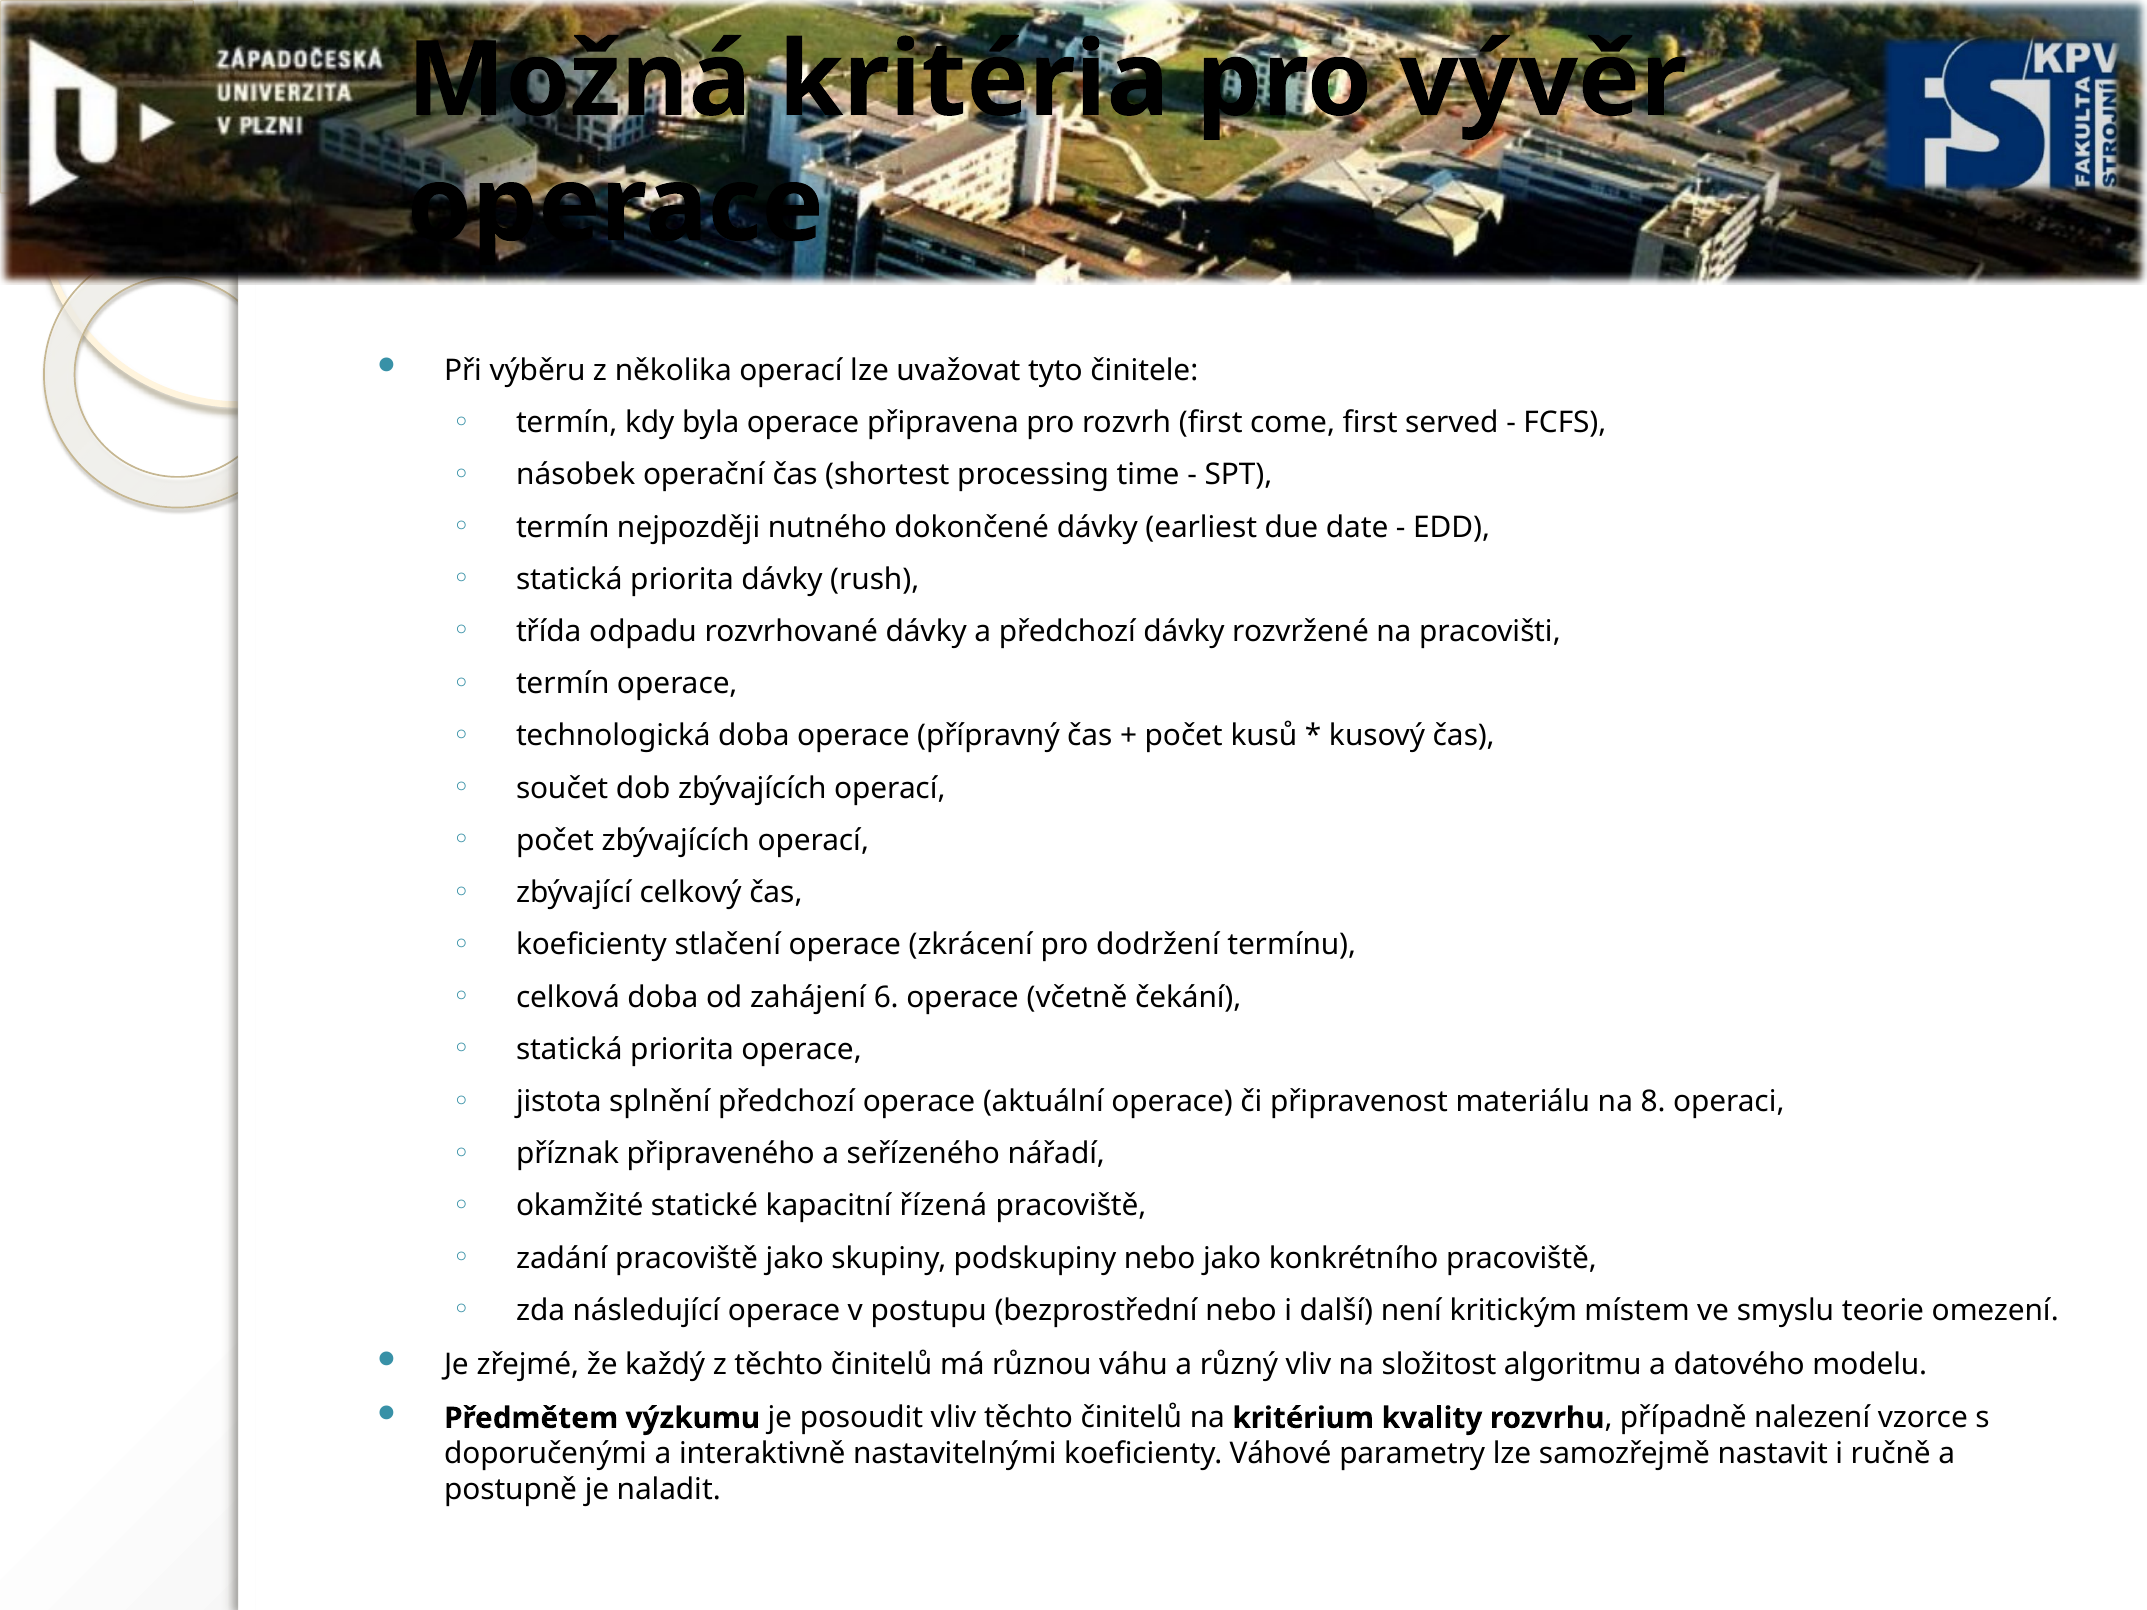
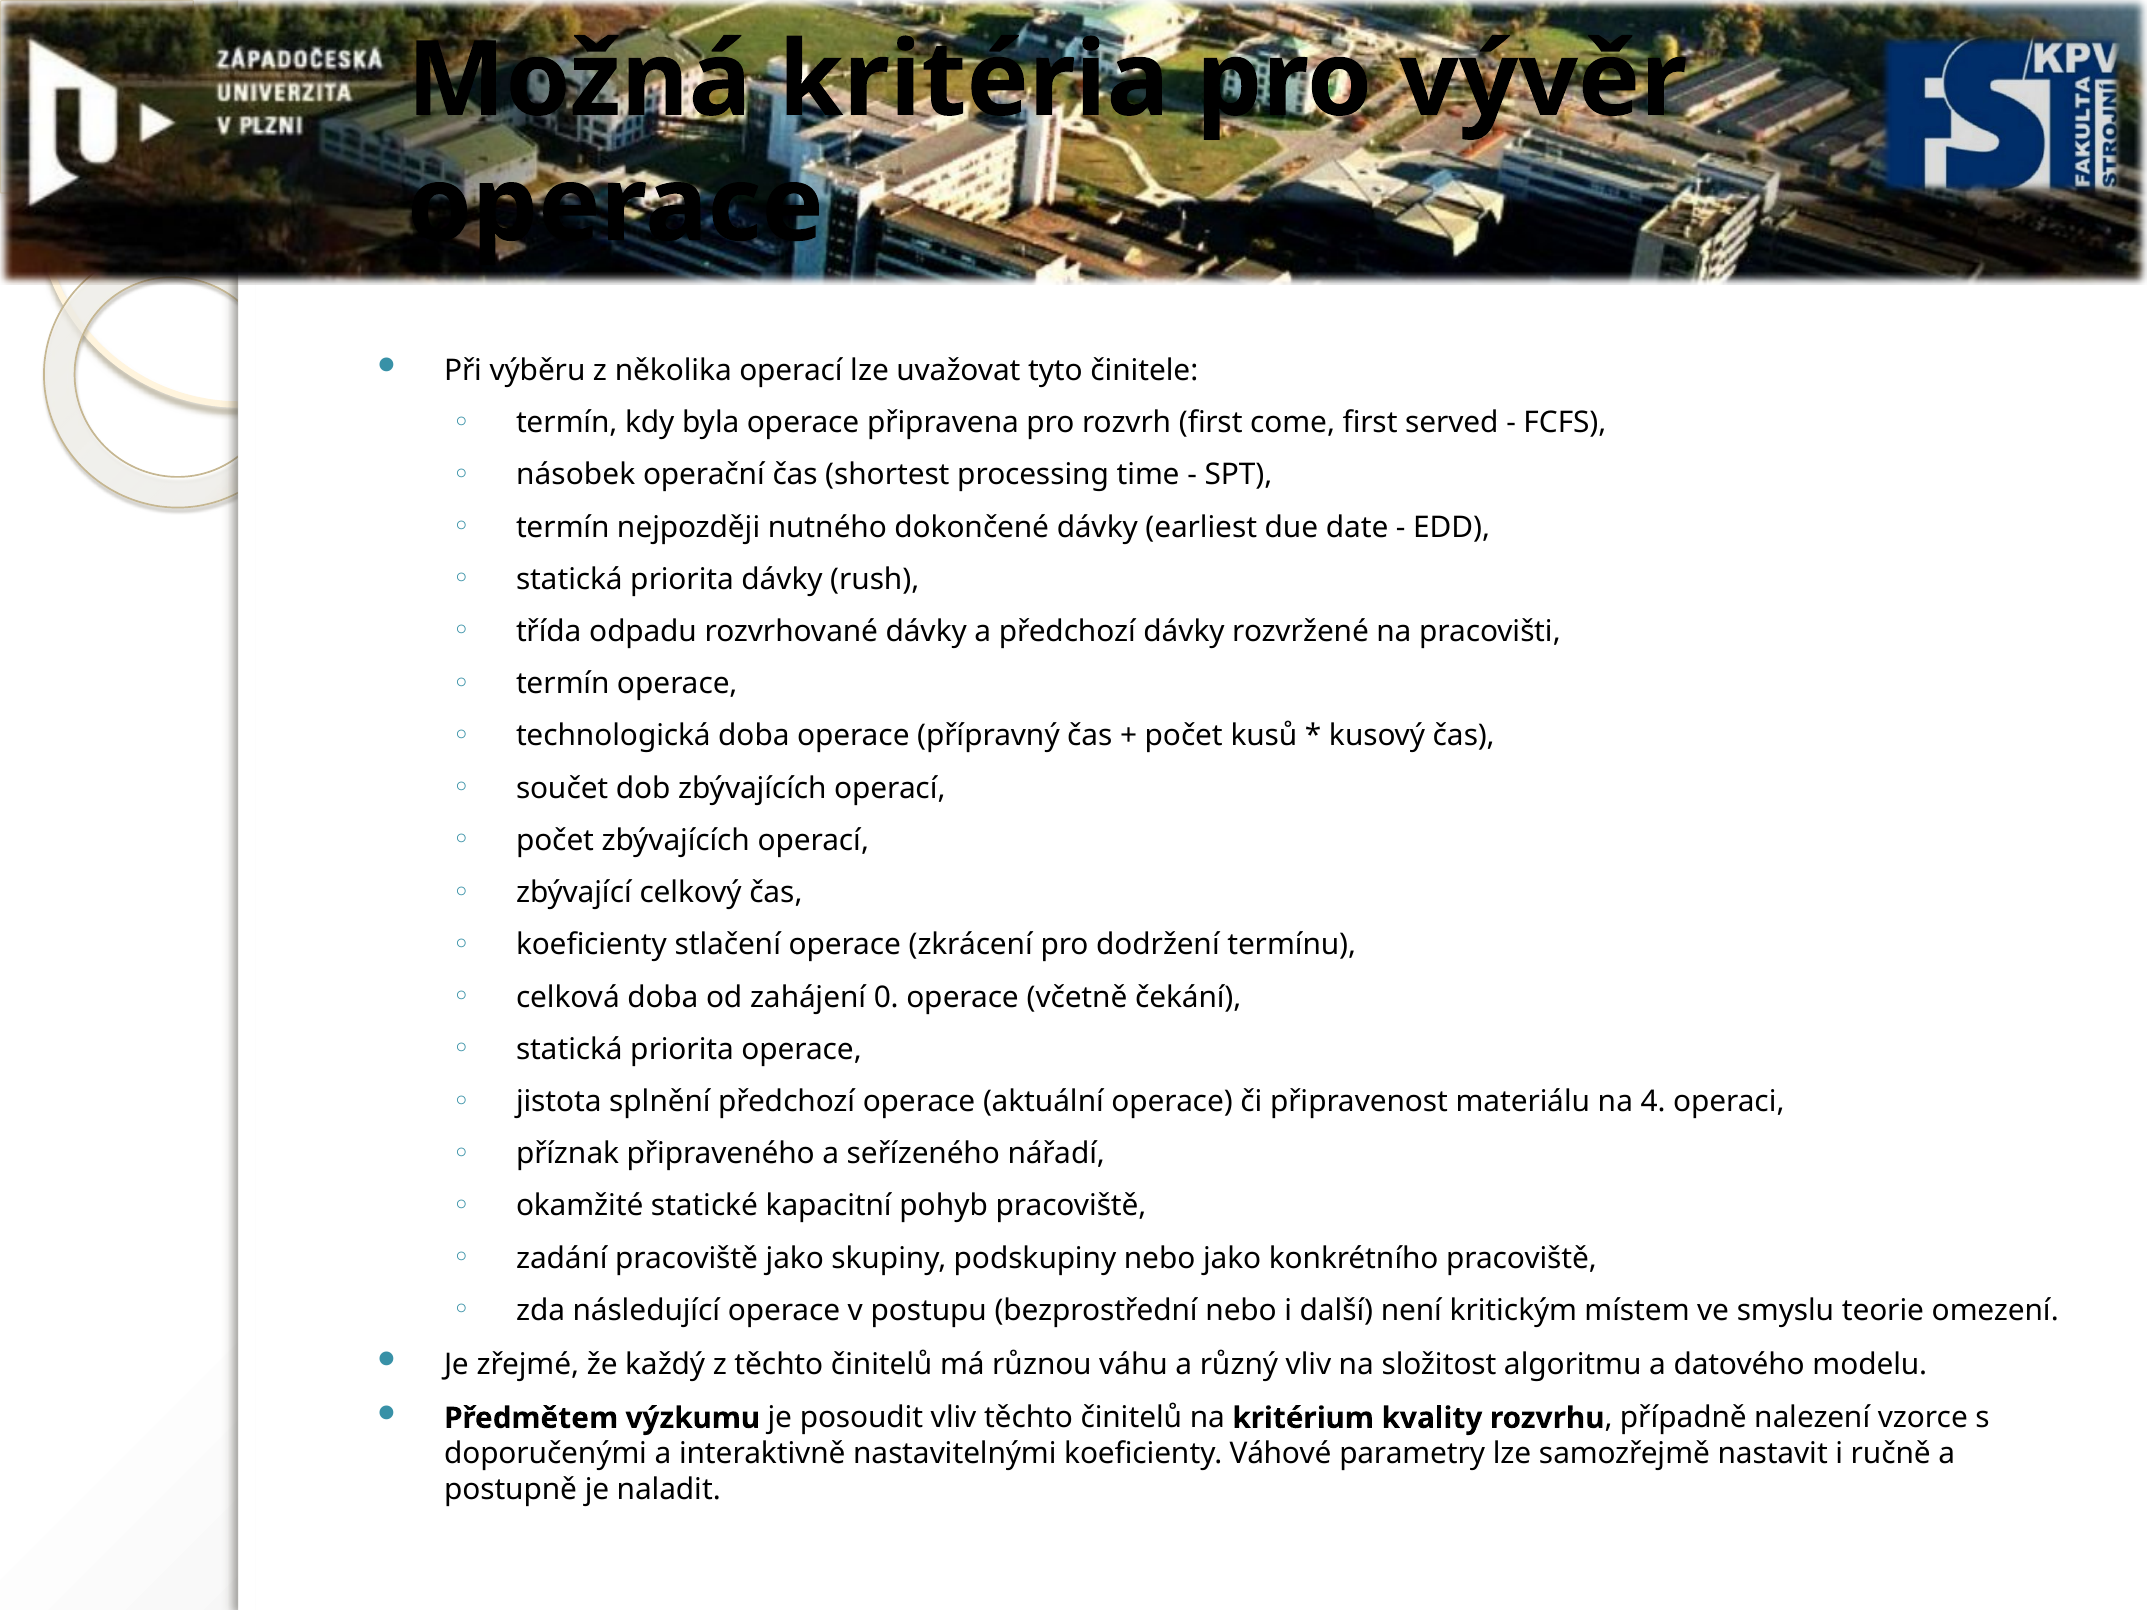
6: 6 -> 0 (886, 997)
8: 8 -> 4 (1653, 1102)
řízená: řízená -> pohyb (944, 1206)
